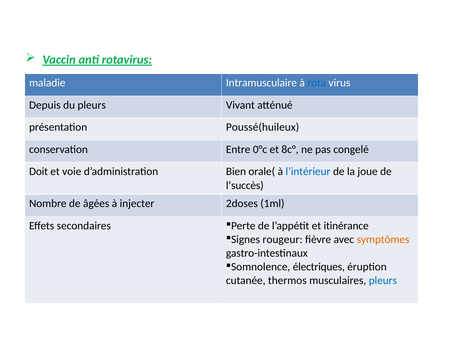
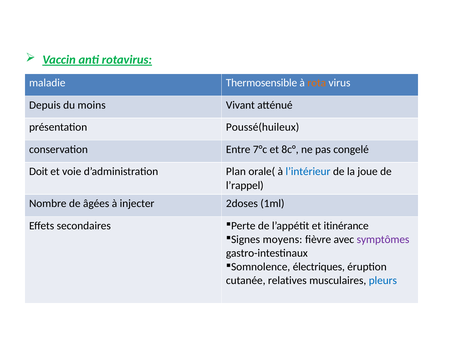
Intramusculaire: Intramusculaire -> Thermosensible (261, 83)
rota colour: blue -> orange (317, 83)
du pleurs: pleurs -> moins (92, 105)
0°c: 0°c -> 7°c (260, 150)
Bien: Bien -> Plan (236, 172)
l’succès: l’succès -> l’rappel (245, 186)
rougeur: rougeur -> moyens (282, 240)
symptômes colour: orange -> purple (383, 240)
thermos: thermos -> relatives (287, 281)
